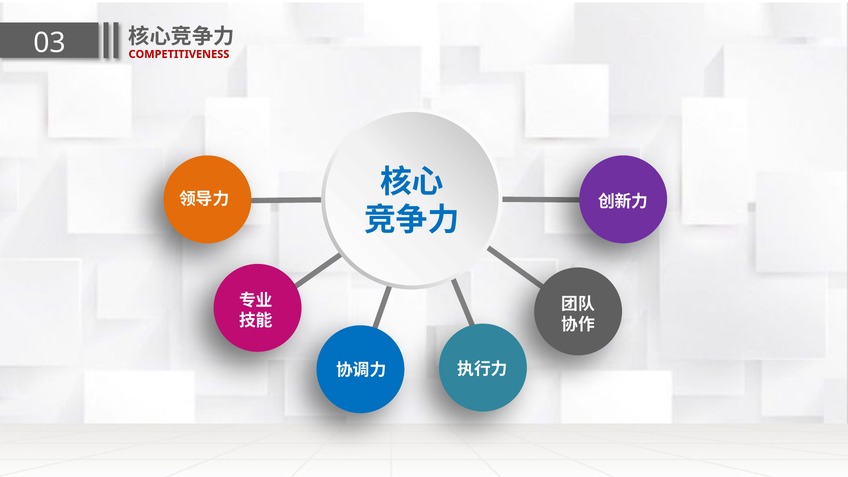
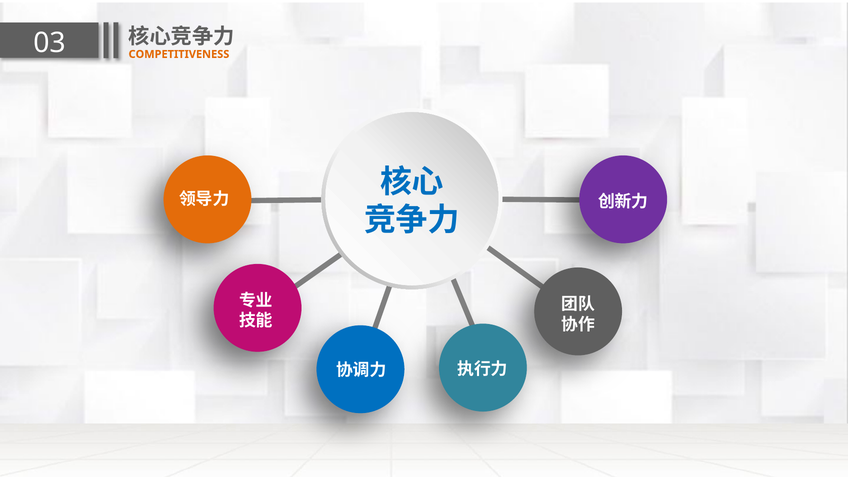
COMPETITIVENESS colour: red -> orange (179, 54)
